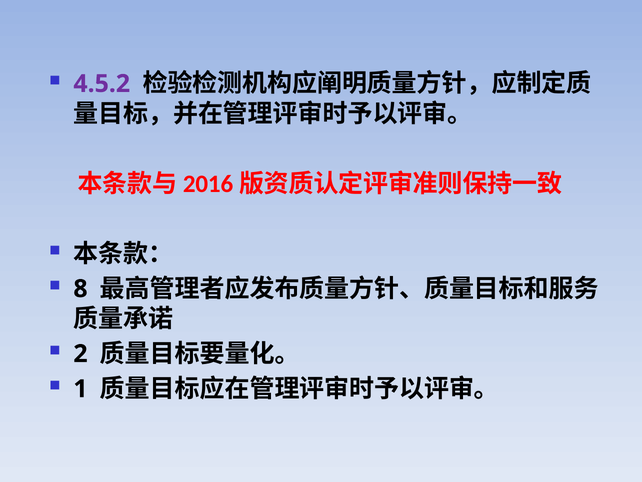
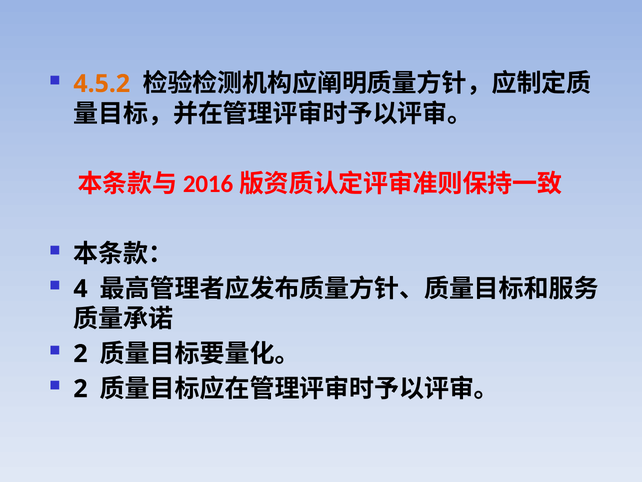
4.5.2 colour: purple -> orange (102, 84)
8: 8 -> 4 (80, 289)
1: 1 -> 2 (80, 388)
